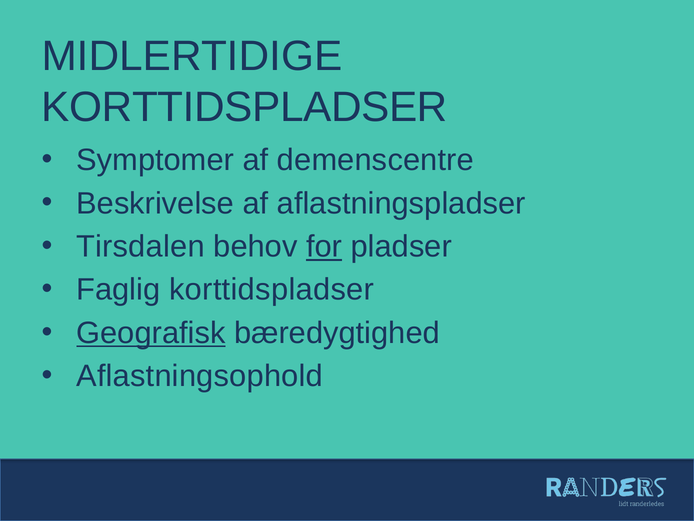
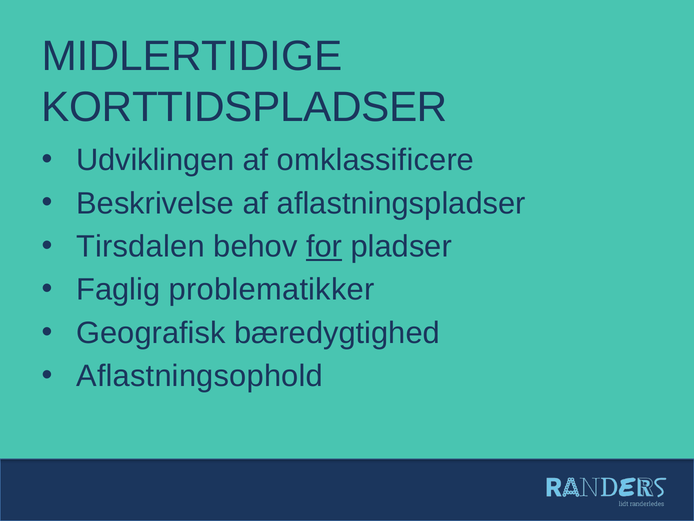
Symptomer: Symptomer -> Udviklingen (155, 160)
demenscentre: demenscentre -> omklassificere (375, 160)
Faglig korttidspladser: korttidspladser -> problematikker (272, 290)
Geografisk underline: present -> none (151, 333)
